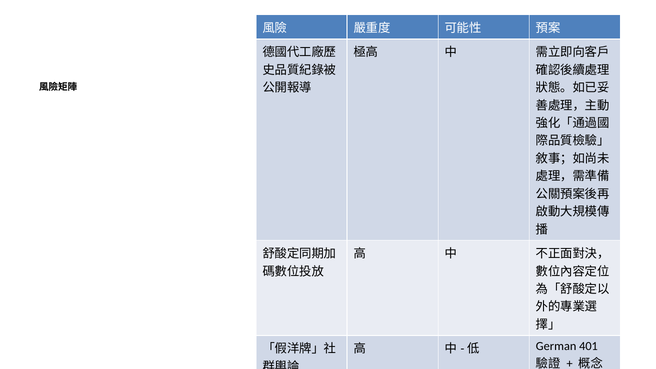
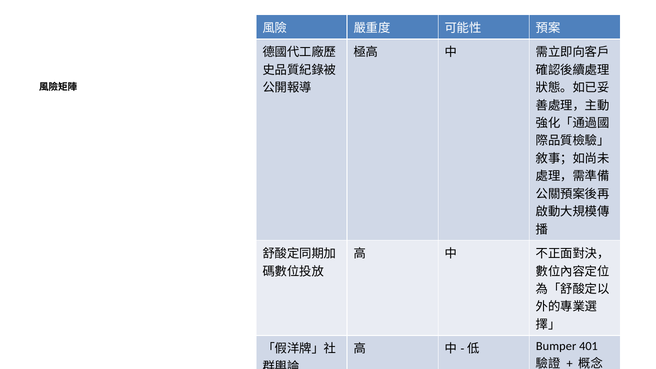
German: German -> Bumper (556, 346)
